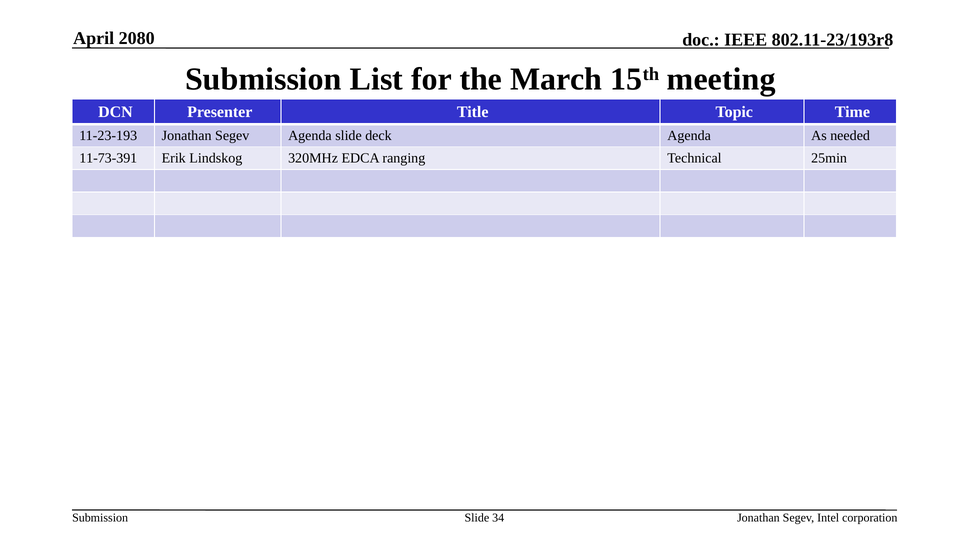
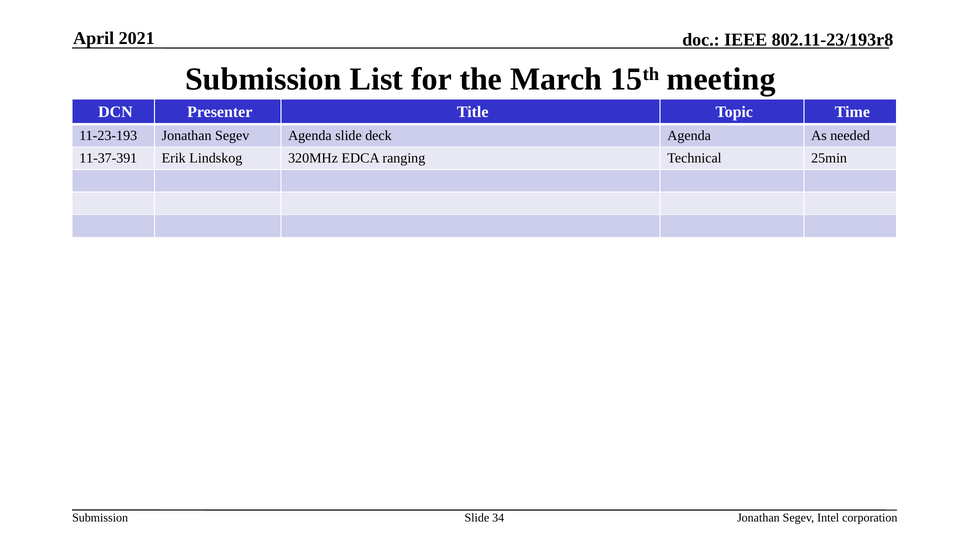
2080: 2080 -> 2021 (137, 38)
11-73-391: 11-73-391 -> 11-37-391 (108, 158)
